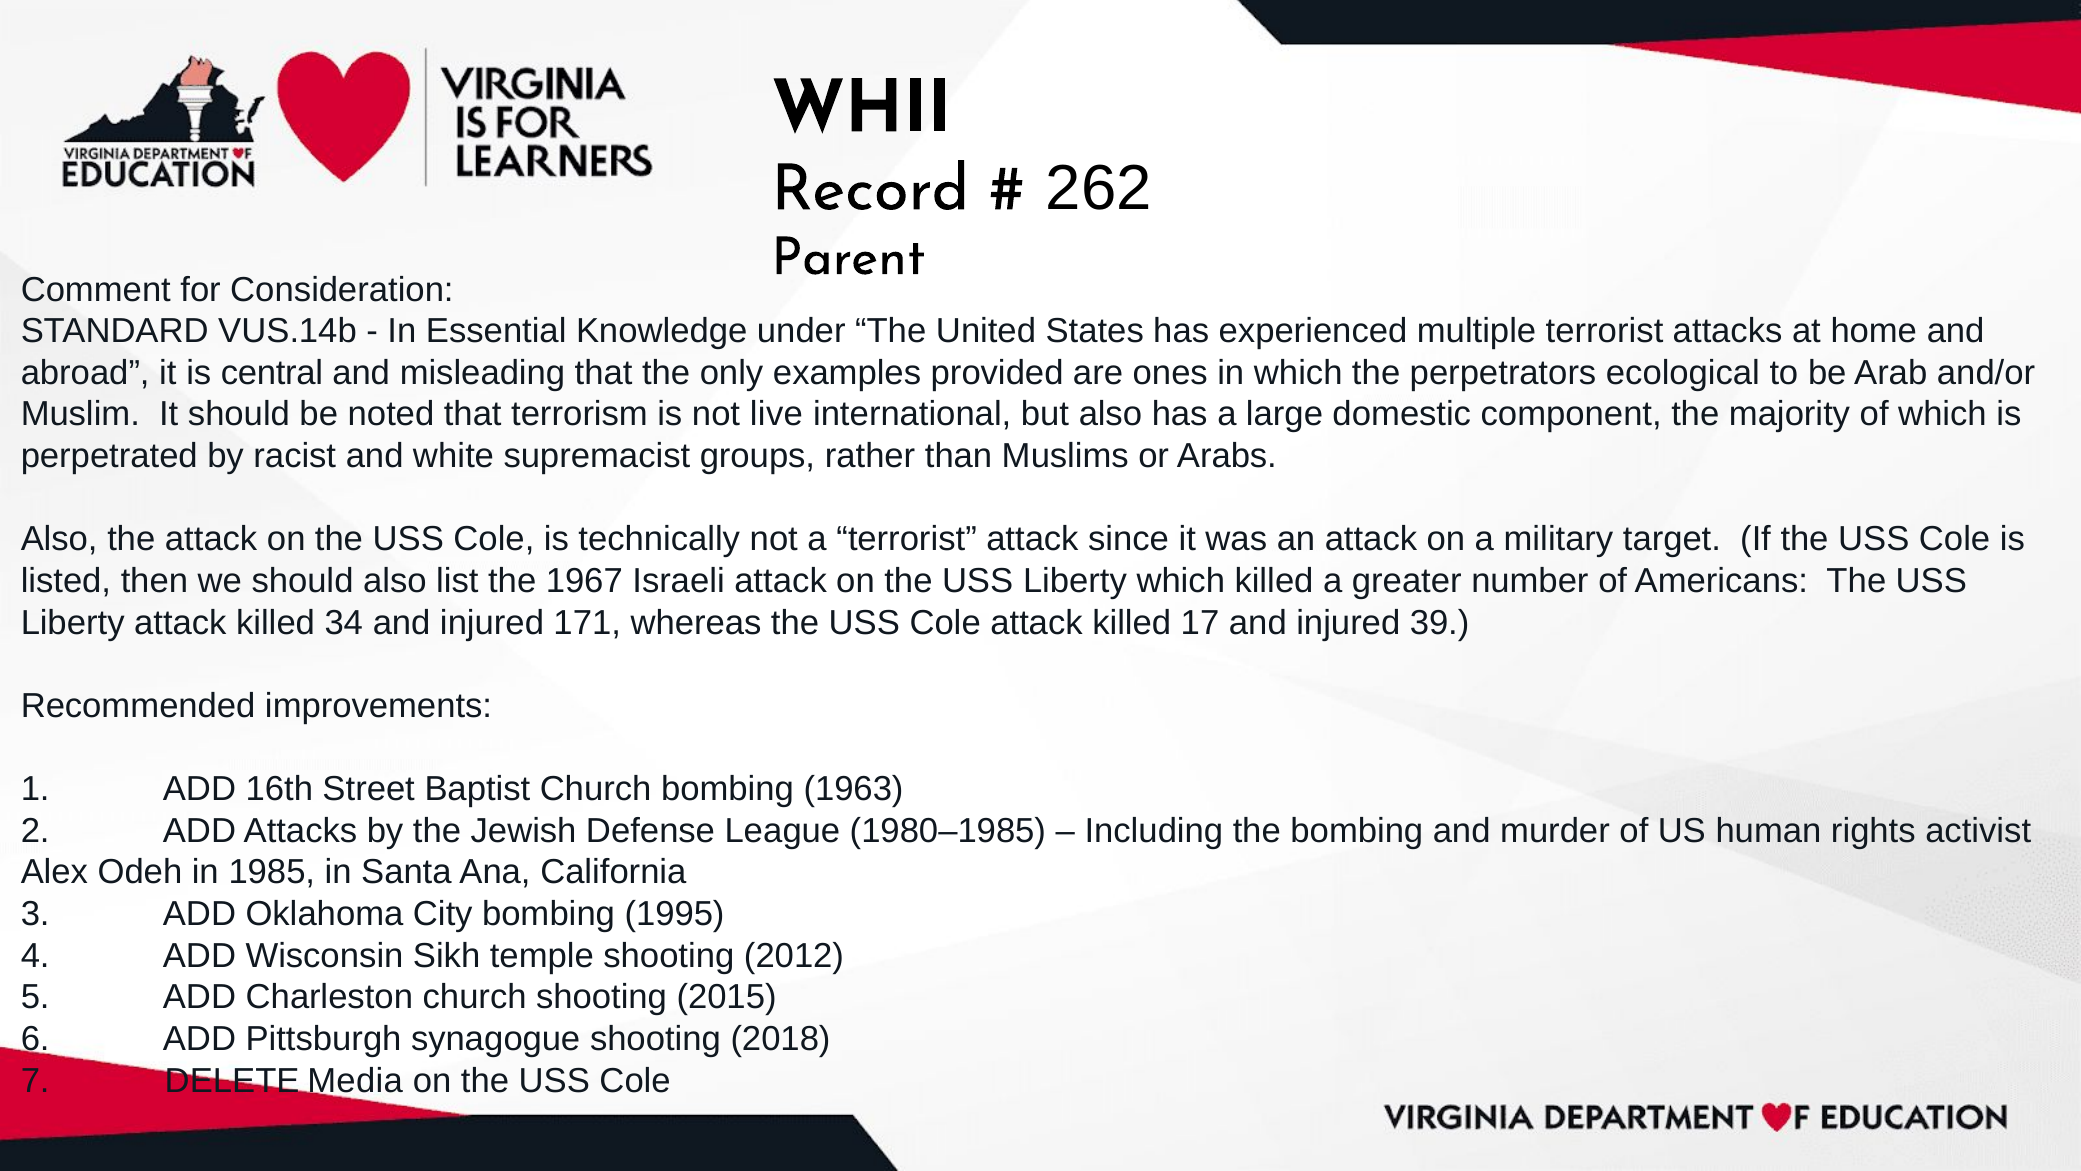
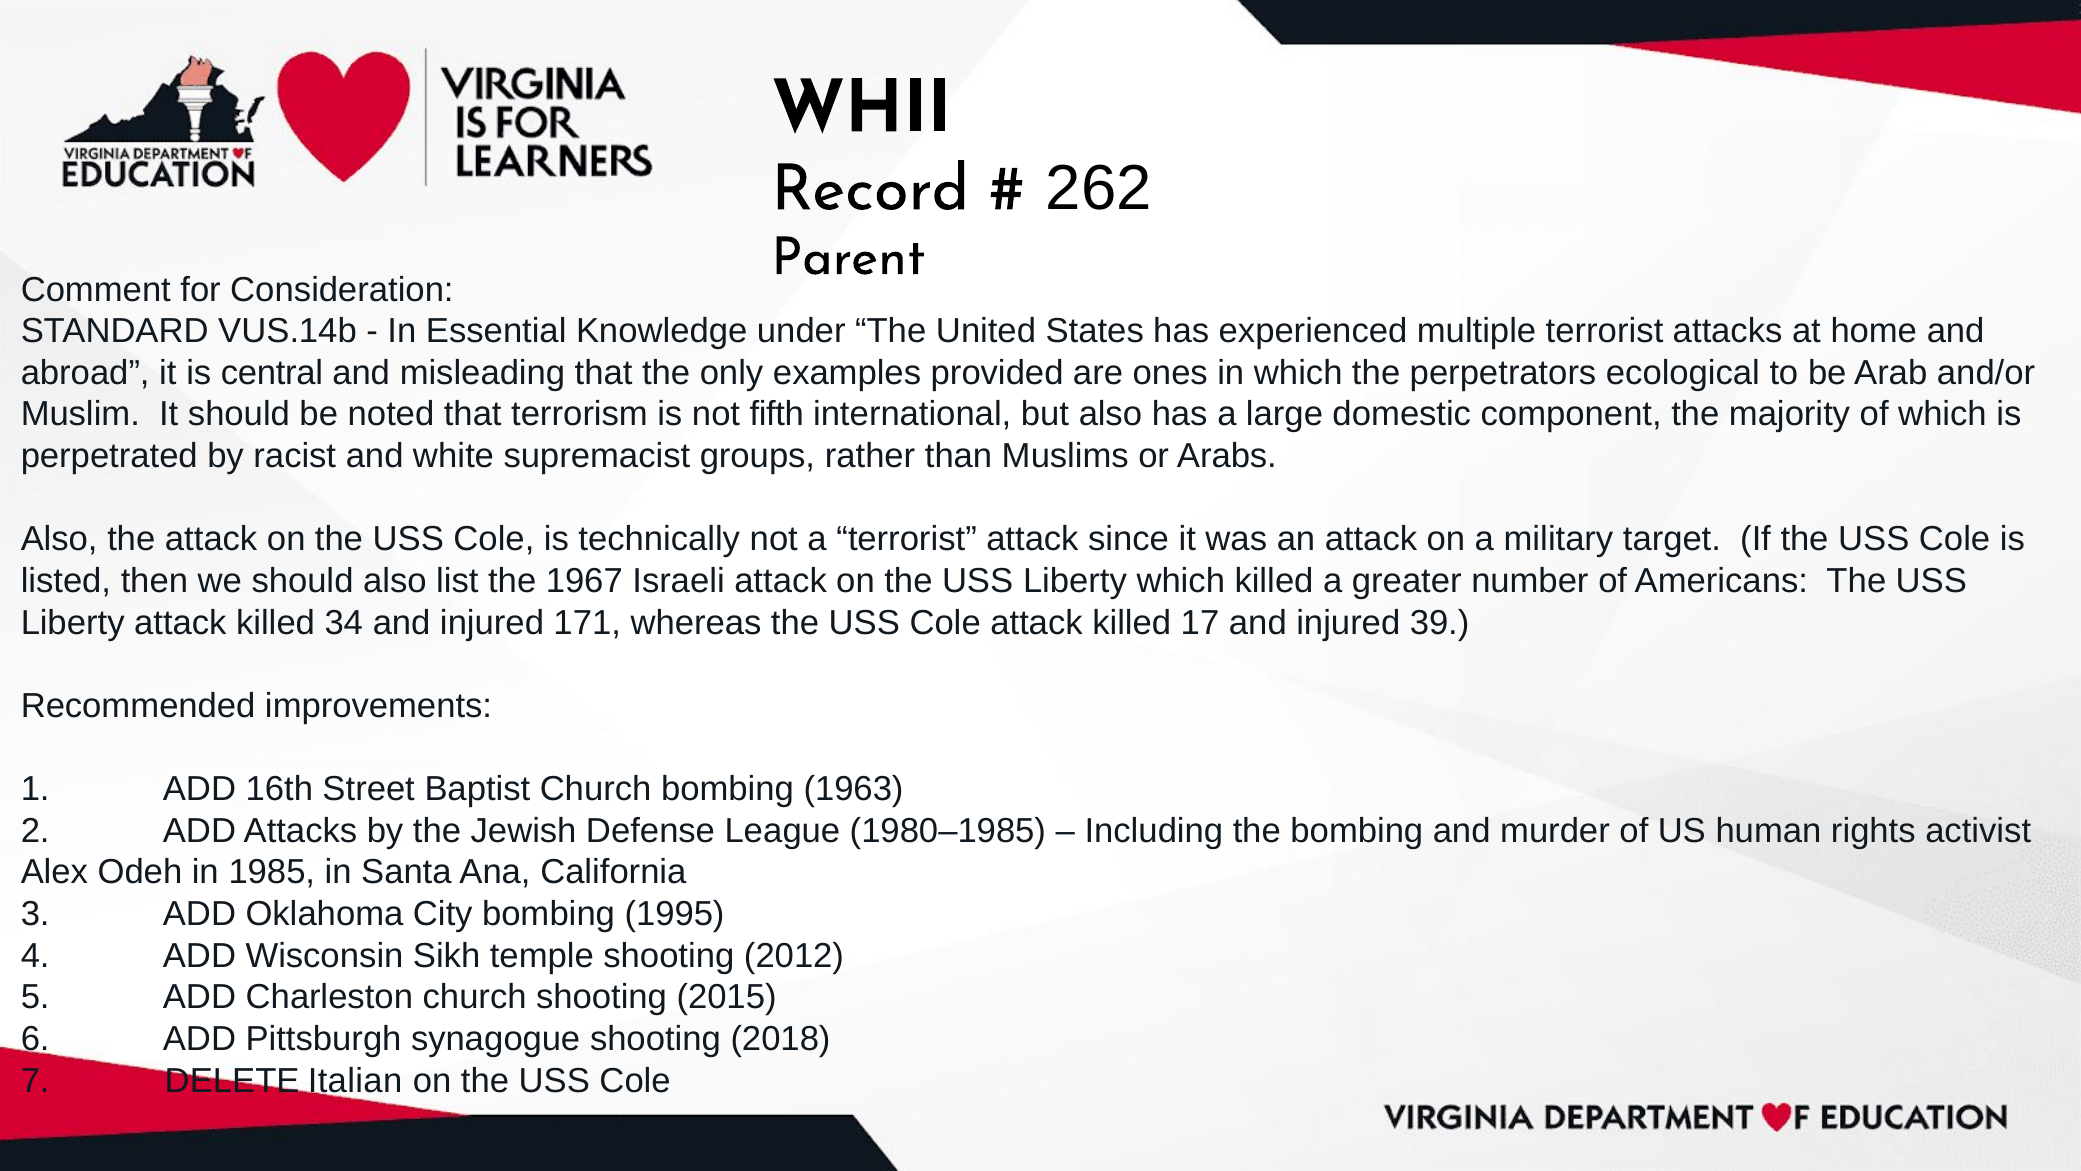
live: live -> fifth (777, 414)
Media: Media -> Italian (355, 1080)
